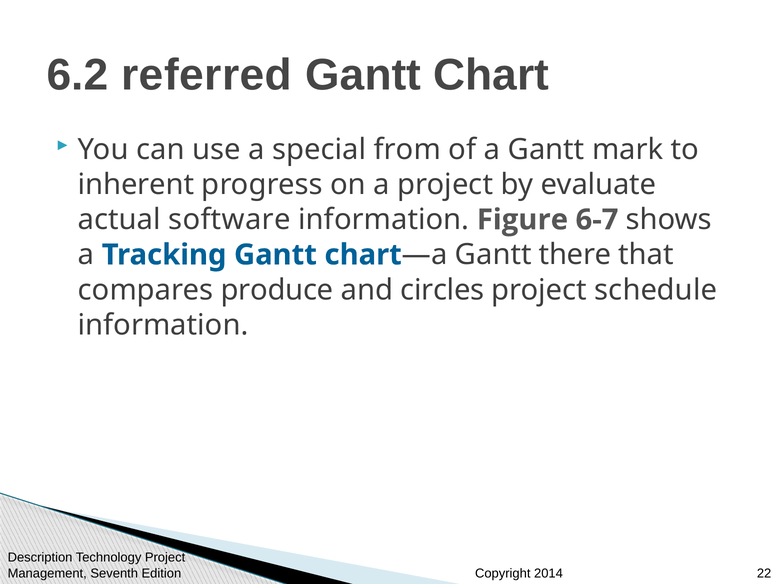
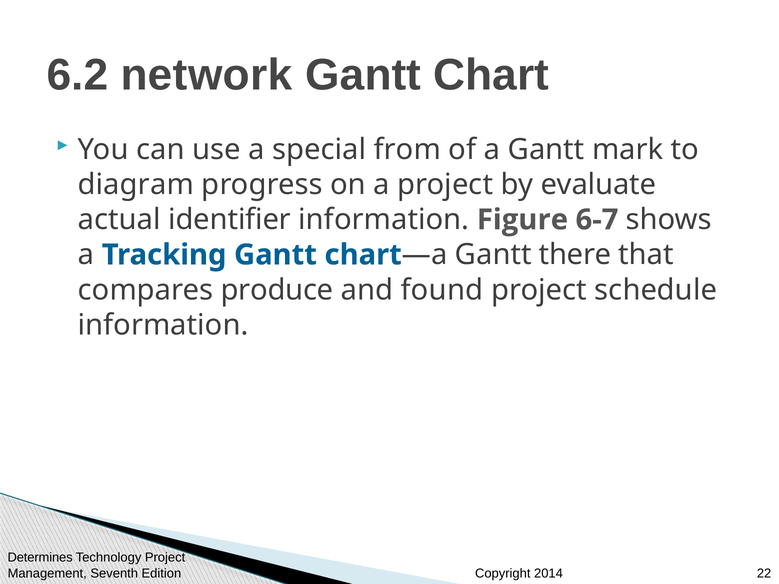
referred: referred -> network (207, 75)
inherent: inherent -> diagram (136, 185)
software: software -> identifier (230, 220)
circles: circles -> found (442, 290)
Description: Description -> Determines (40, 558)
